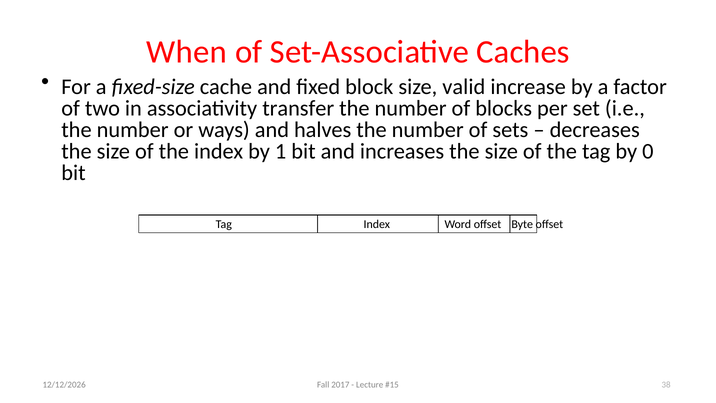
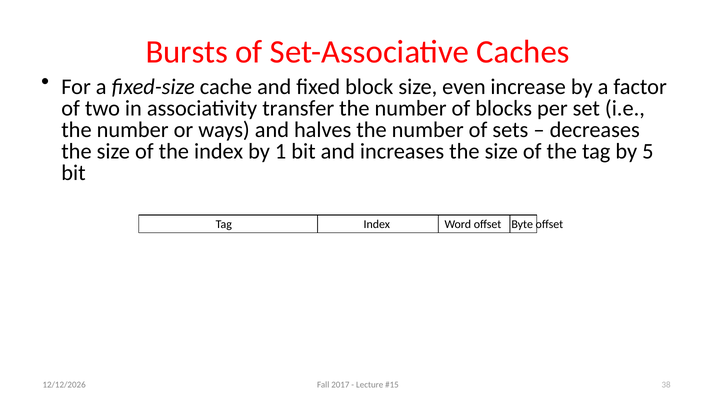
When: When -> Bursts (187, 52)
valid: valid -> even (464, 87)
0: 0 -> 5 (648, 151)
